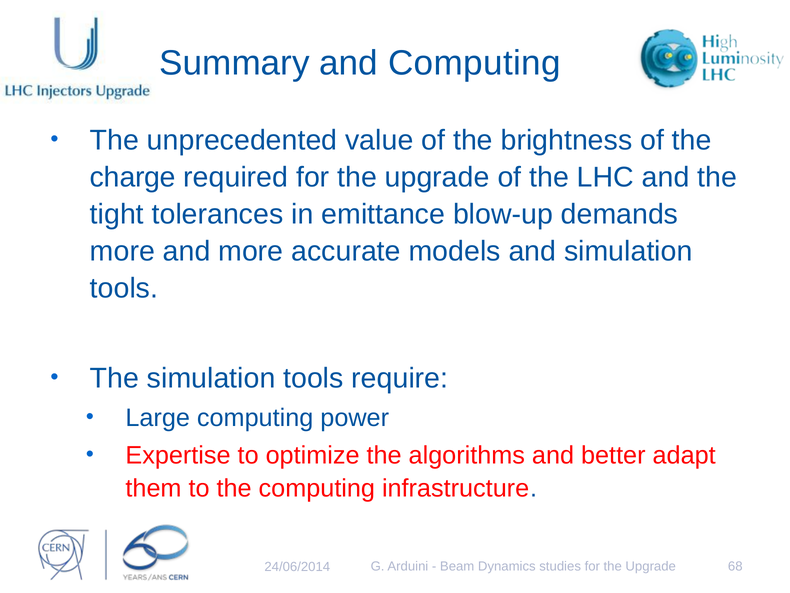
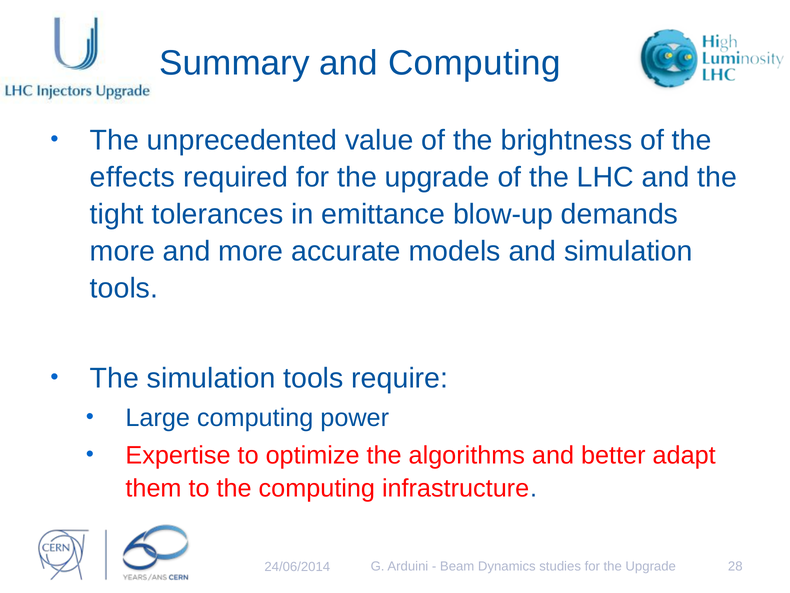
charge: charge -> effects (133, 177)
68: 68 -> 28 (735, 566)
